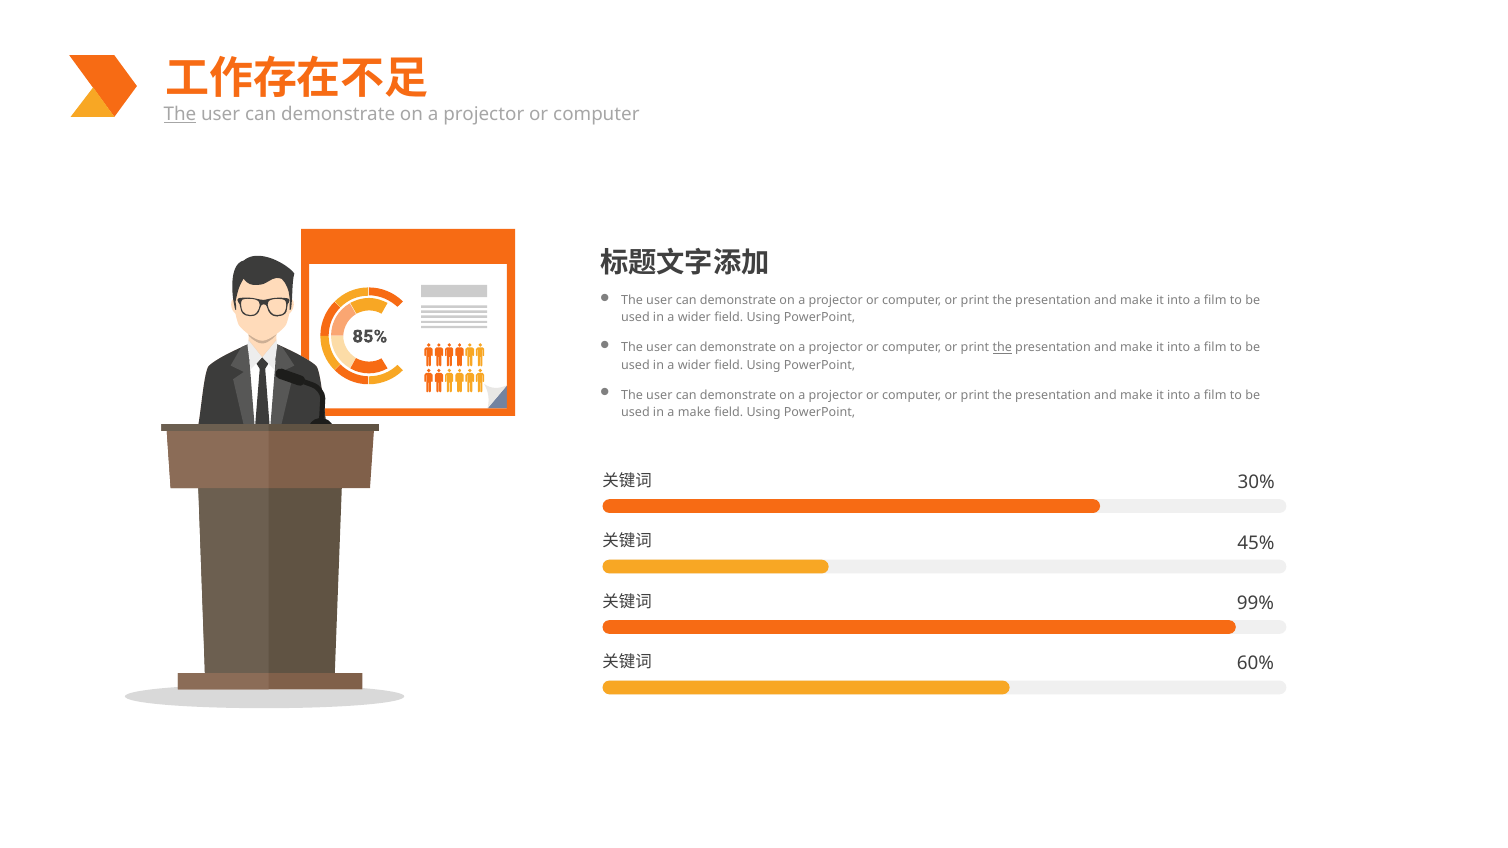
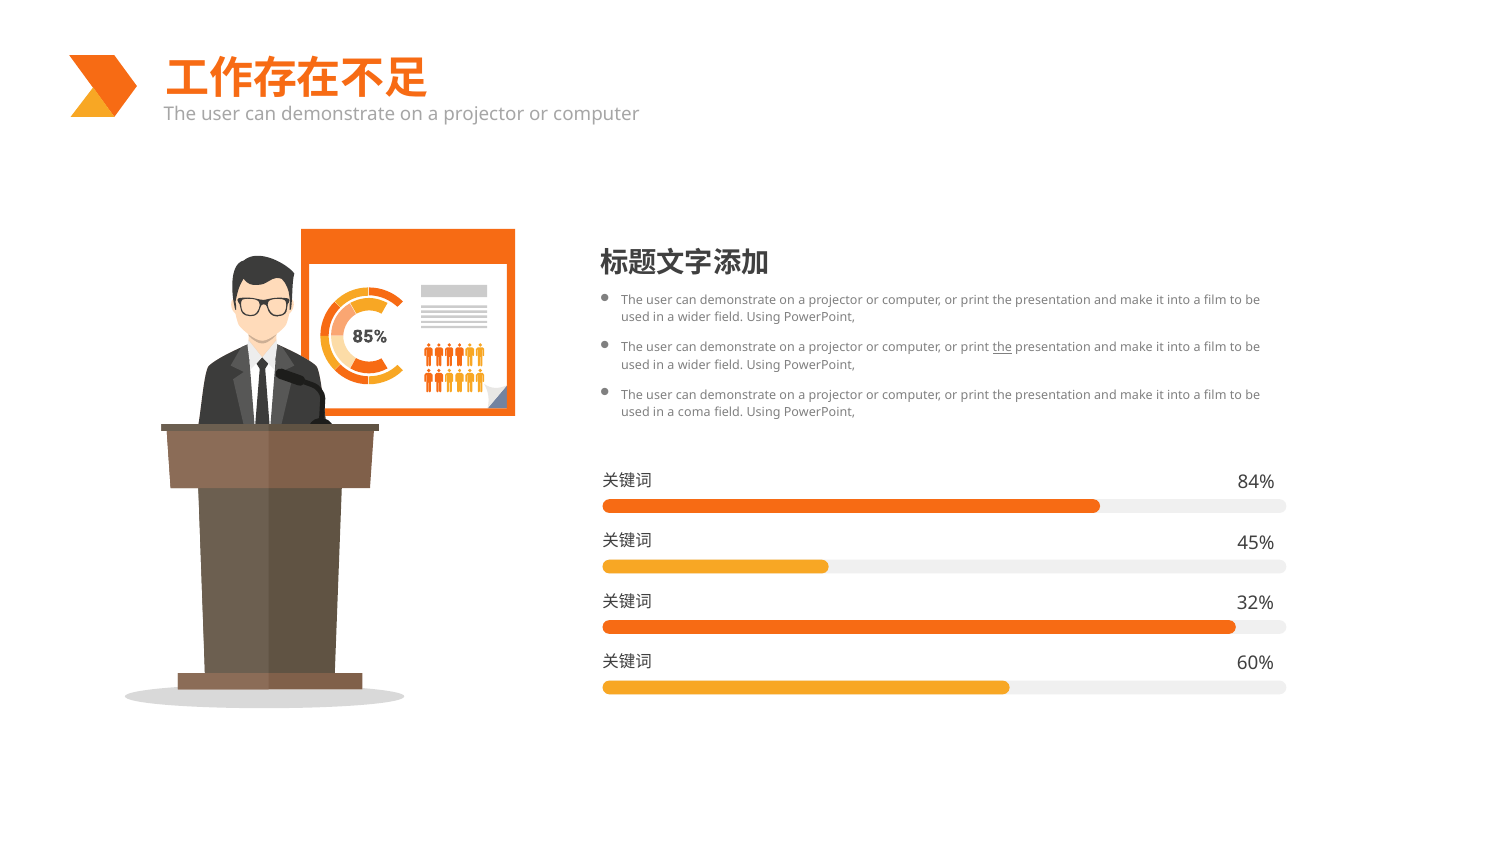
The underline: present -> none (180, 115)
a make: make -> coma (694, 412)
30%: 30% -> 84% (1256, 483)
99%: 99% -> 32% (1255, 603)
